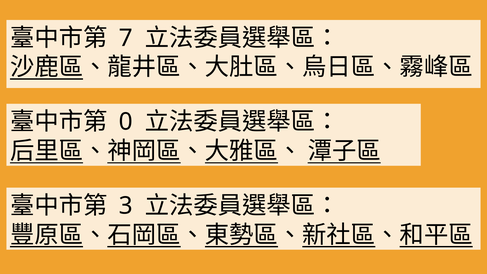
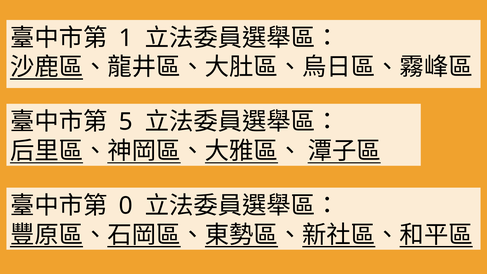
7: 7 -> 1 (126, 38)
0: 0 -> 5 (126, 122)
3: 3 -> 0 (126, 206)
